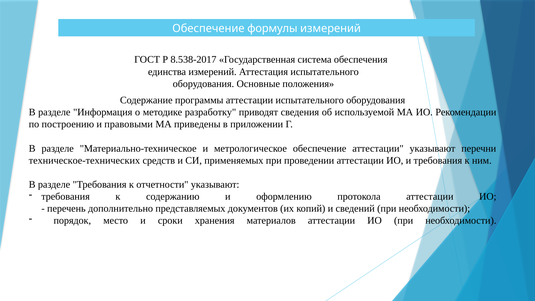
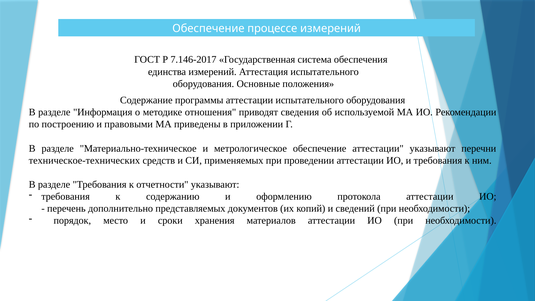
формулы: формулы -> процессе (272, 28)
8.538-2017: 8.538-2017 -> 7.146-2017 (194, 60)
разработку: разработку -> отношения (210, 112)
